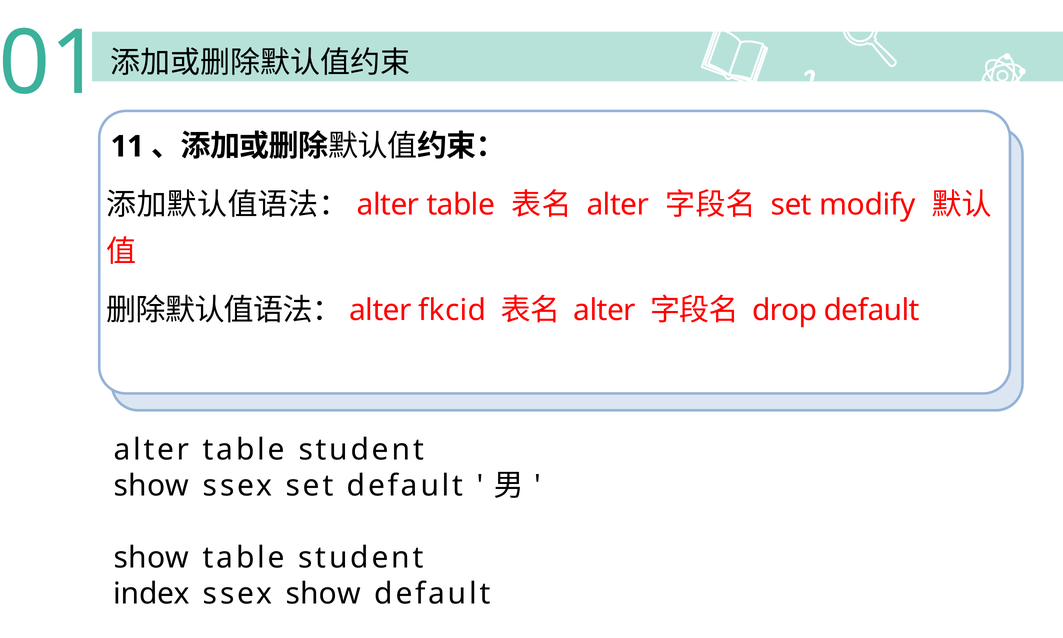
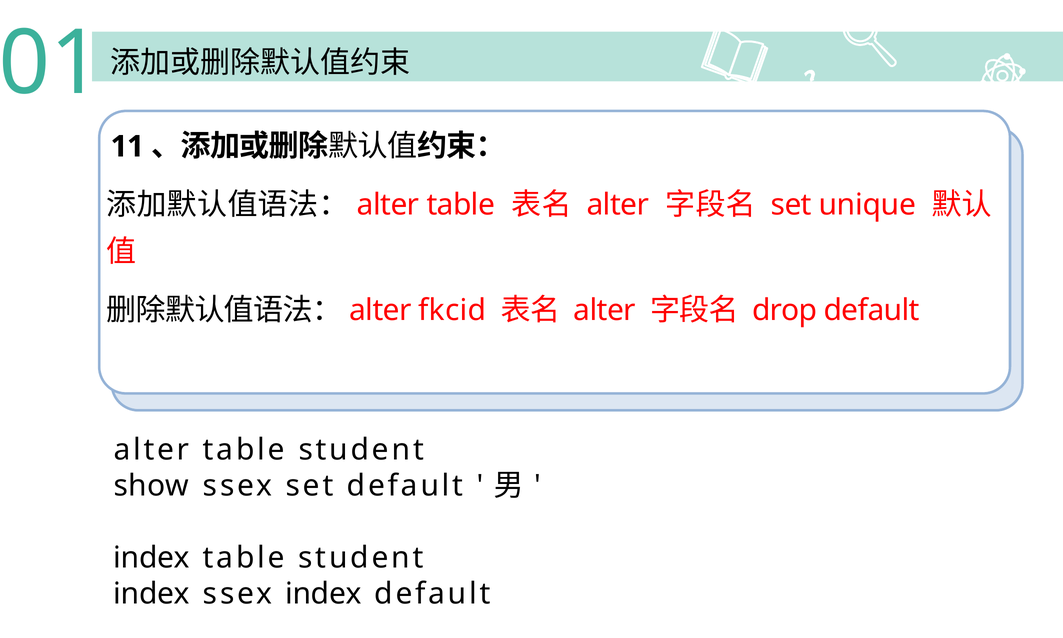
modify: modify -> unique (867, 205)
show: show -> index (152, 558)
ssex show: show -> index (323, 594)
